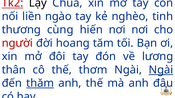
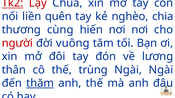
Lạy colour: black -> red (38, 3)
ngào: ngào -> quên (58, 16)
tinh: tinh -> chia (163, 16)
hoang: hoang -> vuông (73, 43)
thơm: thơm -> trùng (93, 70)
Ngài underline: present -> none (161, 70)
